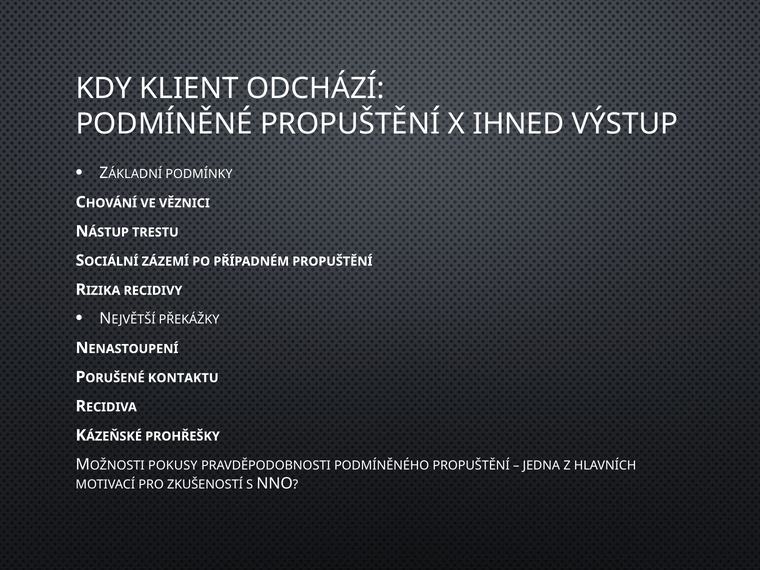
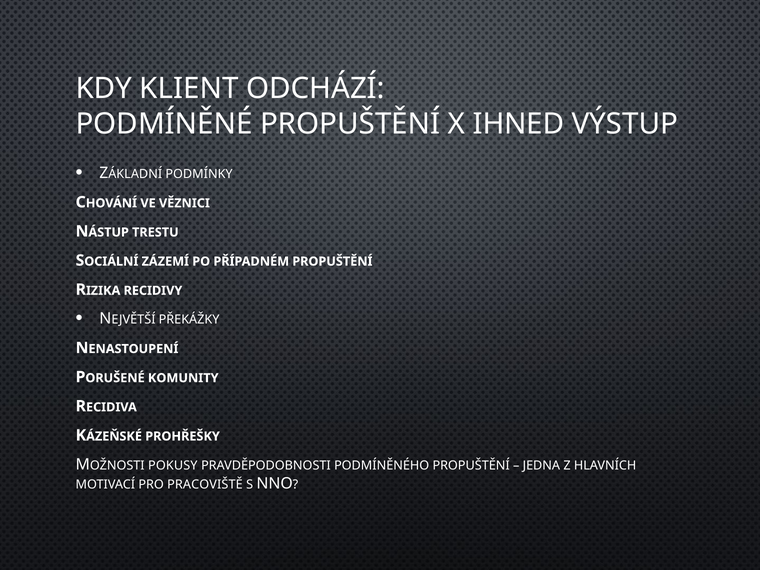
KONTAKTU: KONTAKTU -> KOMUNITY (183, 378)
ZKUŠENOSTÍ: ZKUŠENOSTÍ -> PRACOVIŠTĚ (205, 484)
